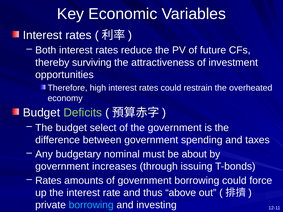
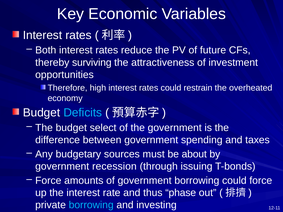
Deficits colour: light green -> light blue (83, 113)
nominal: nominal -> sources (122, 154)
increases: increases -> recession (114, 167)
Rates: Rates -> Force (48, 181)
above: above -> phase (181, 193)
